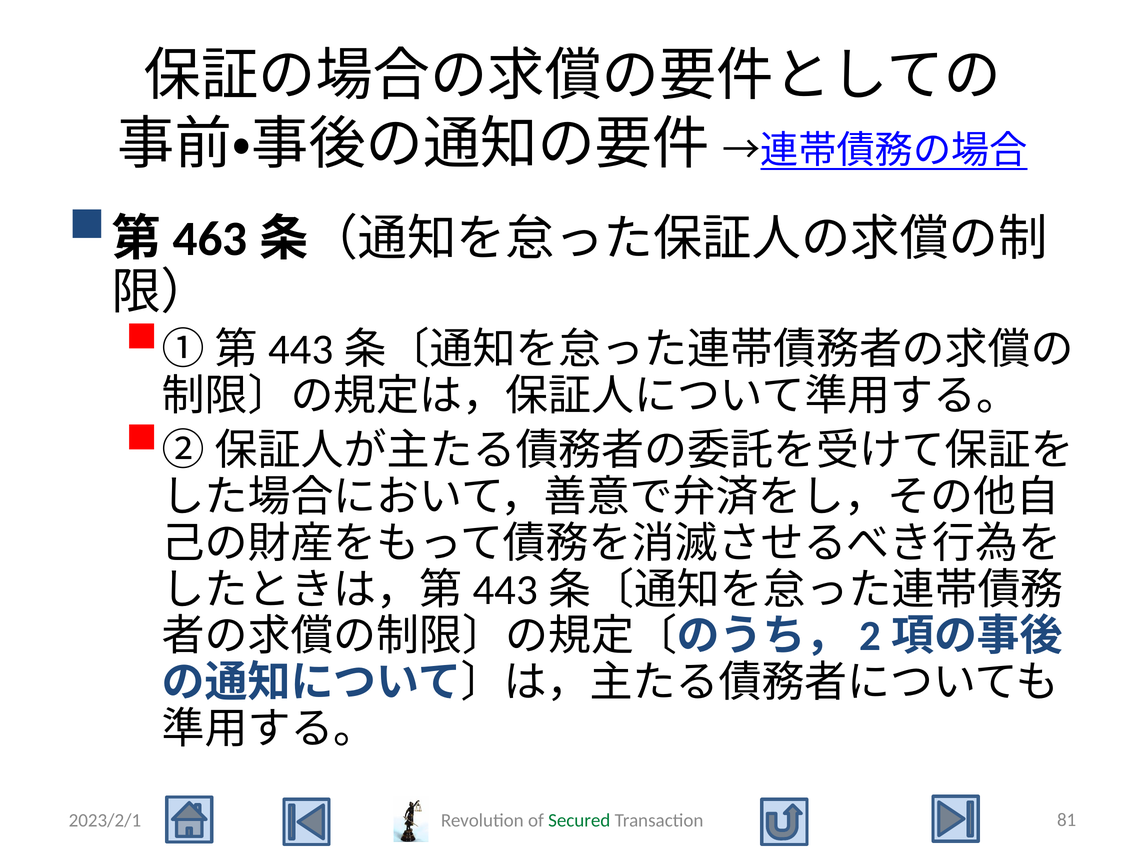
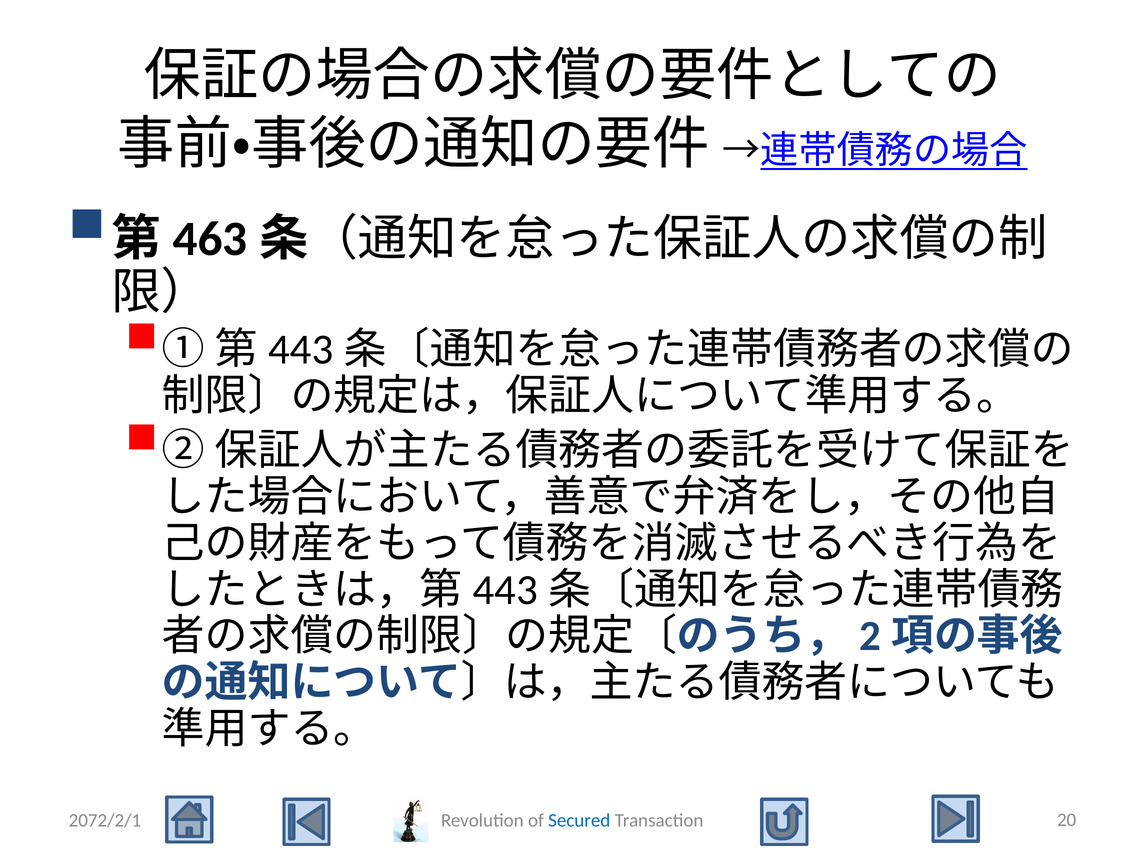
2023/2/1: 2023/2/1 -> 2072/2/1 (105, 820)
Secured colour: green -> blue (579, 820)
81: 81 -> 20 (1067, 820)
